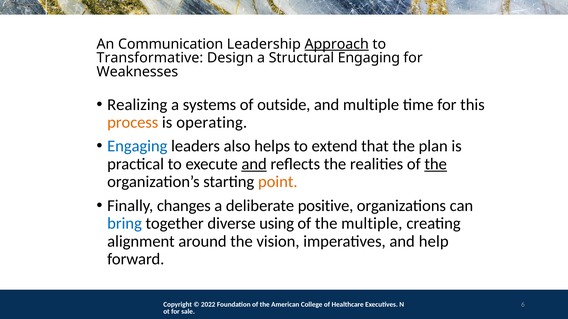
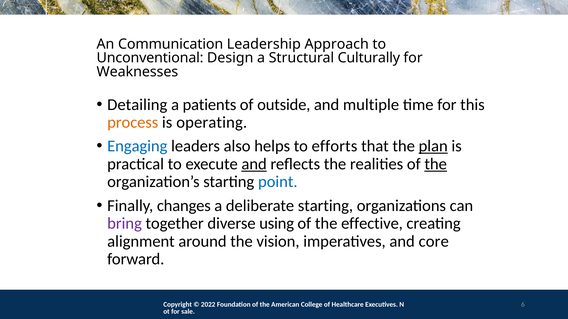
Approach underline: present -> none (337, 44)
Transformative: Transformative -> Unconventional (150, 58)
Structural Engaging: Engaging -> Culturally (369, 58)
Realizing: Realizing -> Detailing (137, 105)
systems: systems -> patients (209, 105)
extend: extend -> efforts (334, 146)
plan underline: none -> present (433, 146)
point colour: orange -> blue (278, 182)
deliberate positive: positive -> starting (325, 206)
bring colour: blue -> purple (125, 224)
the multiple: multiple -> effective (372, 224)
help: help -> core (434, 242)
